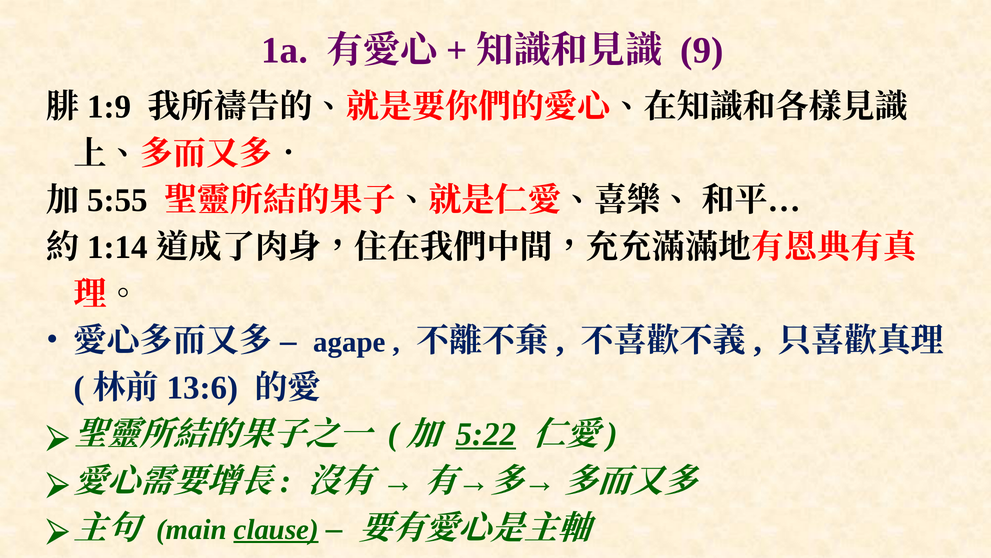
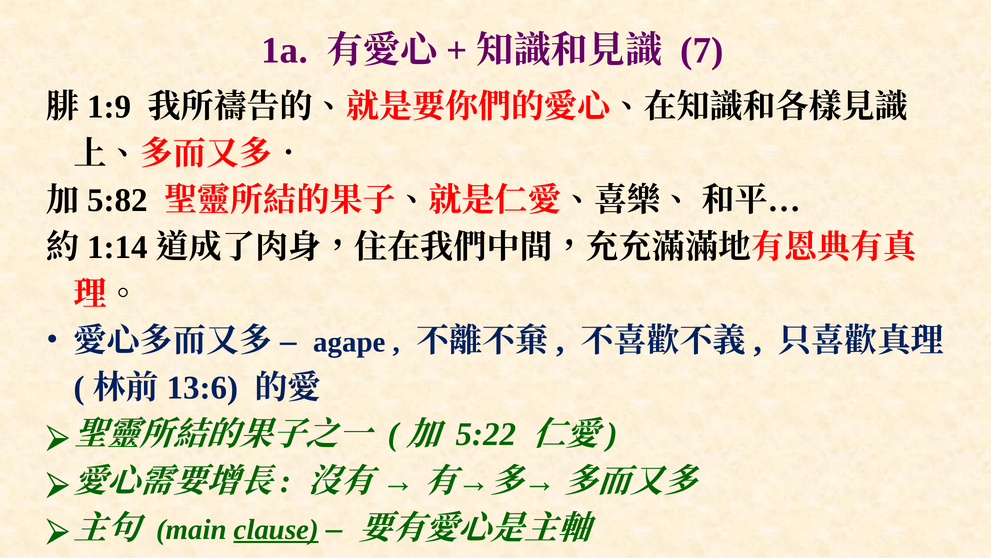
9: 9 -> 7 (702, 51)
5:55: 5:55 -> 5:82 (118, 200)
5:22 underline: present -> none (486, 434)
